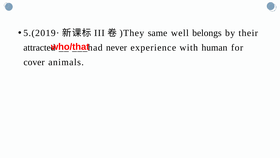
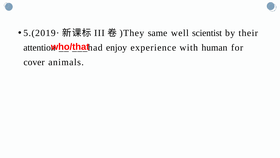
belongs: belongs -> scientist (207, 33)
attracted: attracted -> attention (39, 47)
never: never -> enjoy (116, 47)
